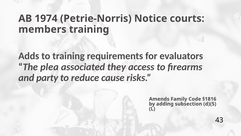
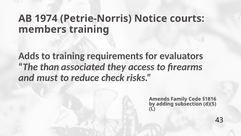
plea: plea -> than (50, 67)
party: party -> must (47, 78)
cause: cause -> check (113, 78)
